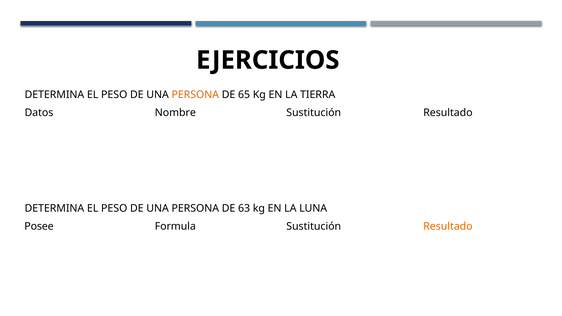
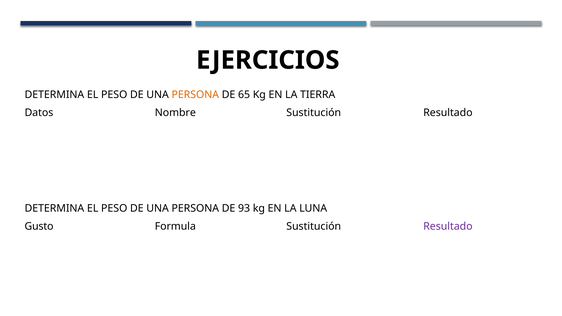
63: 63 -> 93 (244, 208)
Posee: Posee -> Gusto (39, 227)
Resultado colour: orange -> purple (448, 227)
